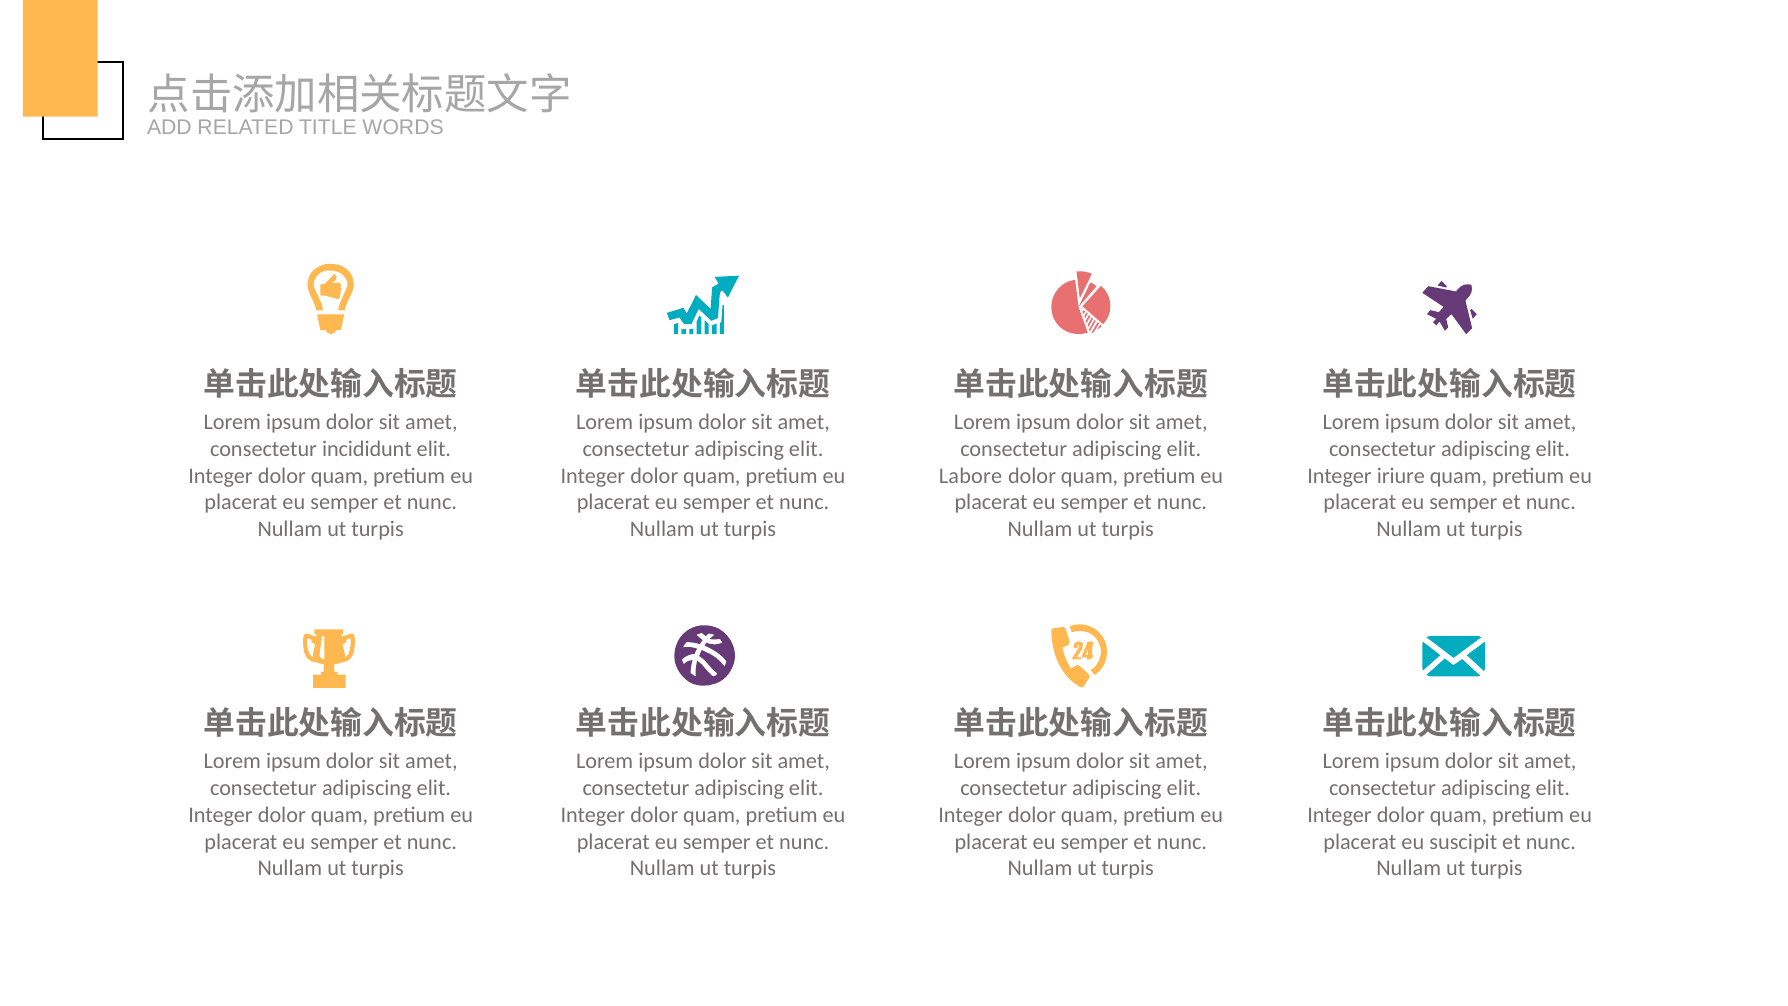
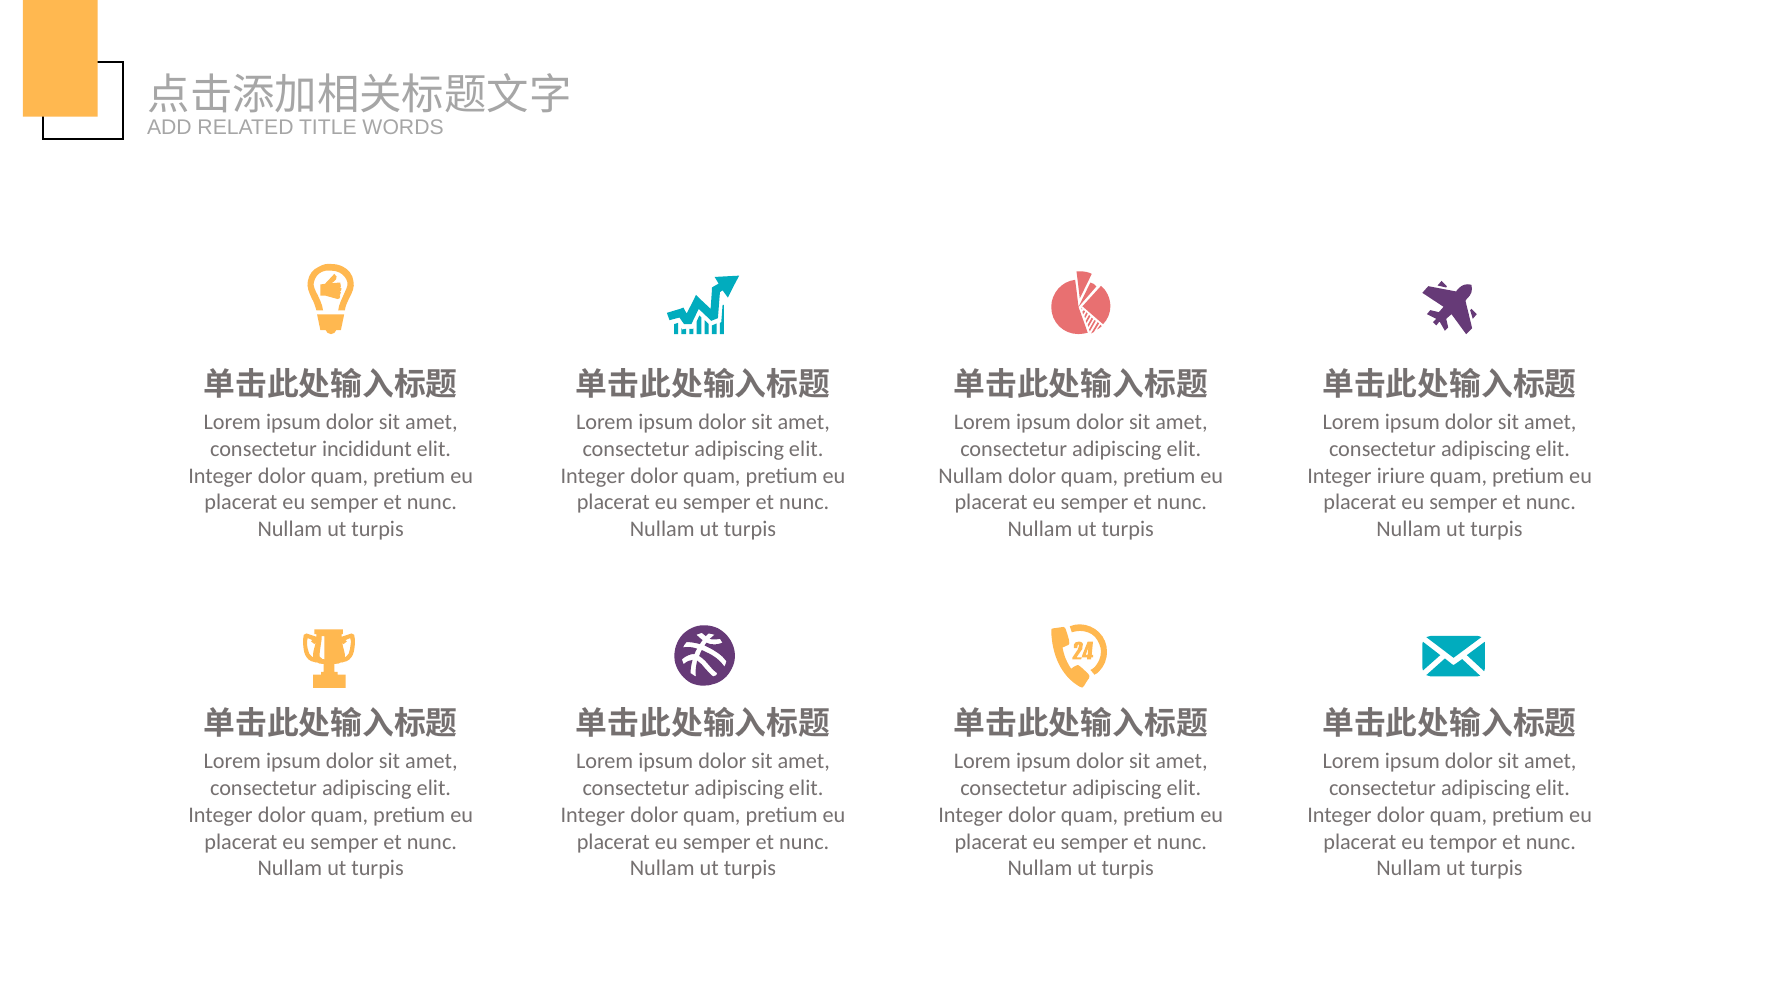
Labore: Labore -> Nullam (971, 476)
suscipit: suscipit -> tempor (1463, 842)
